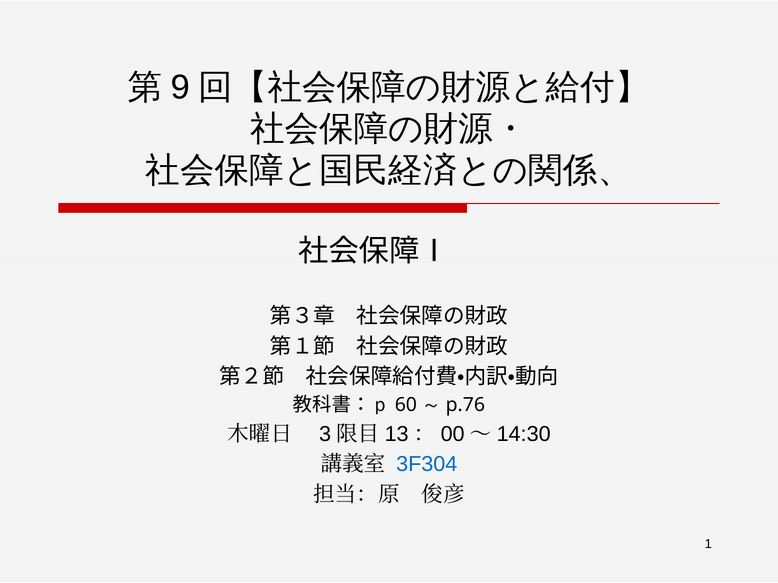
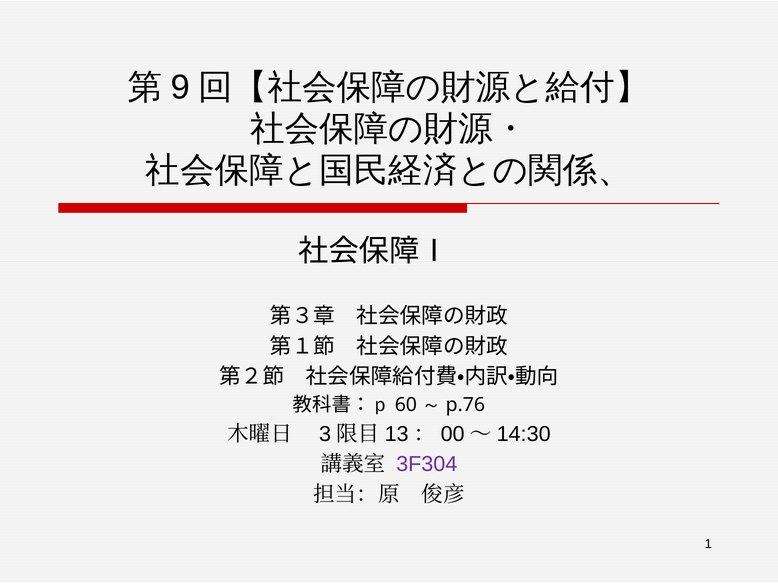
3F304 colour: blue -> purple (427, 465)
